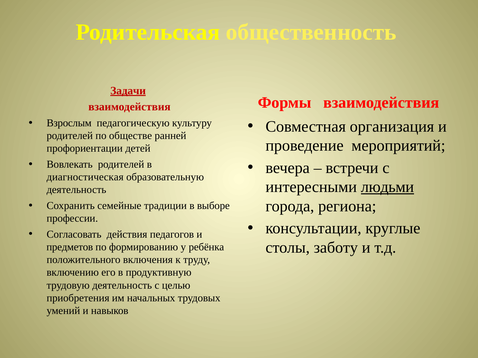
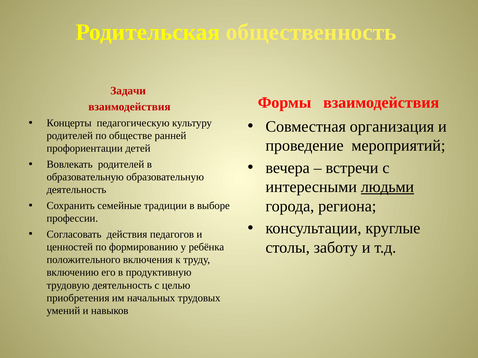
Задачи underline: present -> none (128, 91)
Взрослым: Взрослым -> Концерты (69, 123)
диагностическая: диагностическая -> образовательную (85, 177)
предметов: предметов -> ценностей (70, 247)
